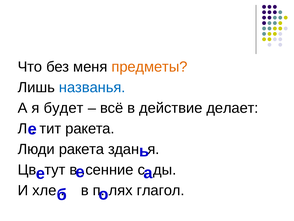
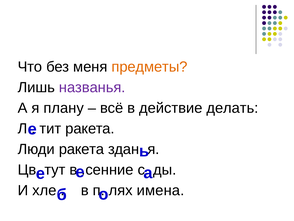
названья colour: blue -> purple (92, 87)
будет: будет -> плану (64, 108)
делает: делает -> делать (232, 108)
глагол: глагол -> имена (161, 190)
